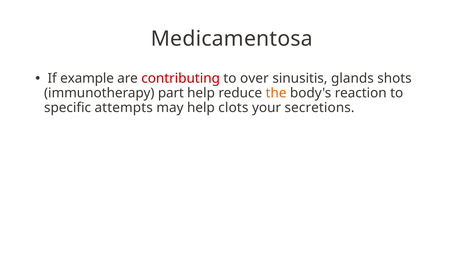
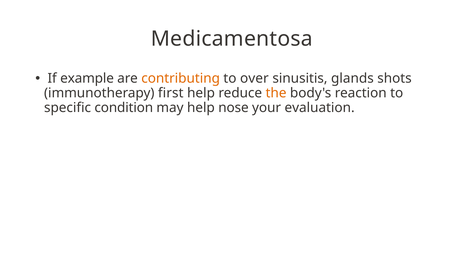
contributing colour: red -> orange (181, 78)
part: part -> first (171, 93)
attempts: attempts -> condition (124, 108)
clots: clots -> nose (233, 108)
secretions: secretions -> evaluation (320, 108)
